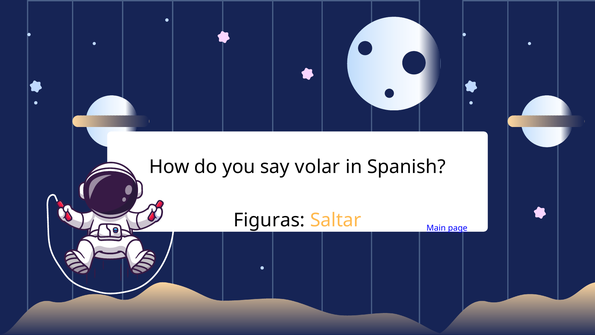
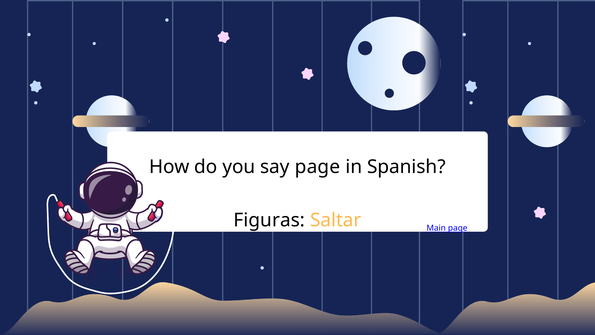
say volar: volar -> page (317, 167)
